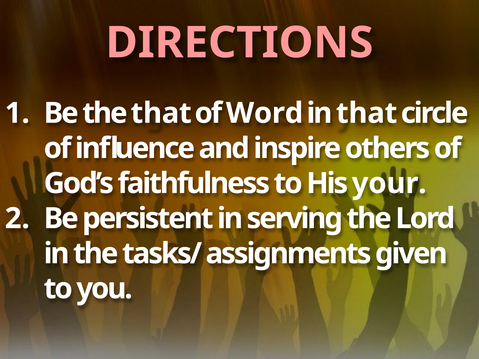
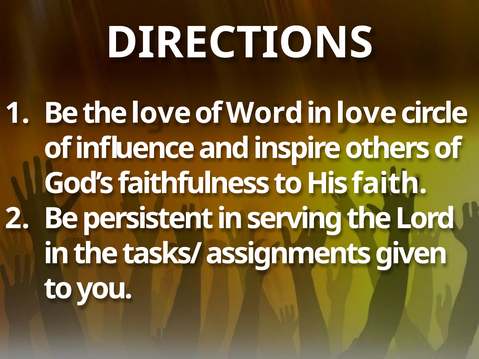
DIRECTIONS colour: pink -> white (239, 43)
the that: that -> love (161, 113)
in that: that -> love (367, 113)
your: your -> faith (389, 183)
